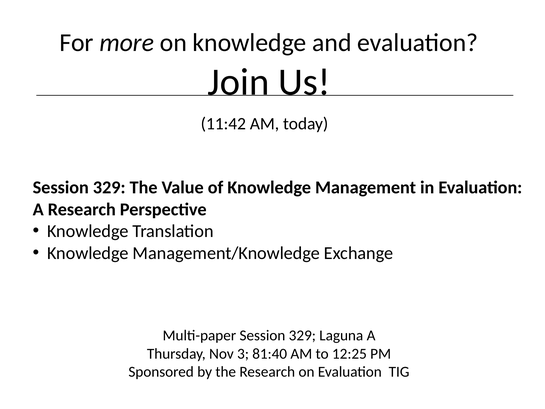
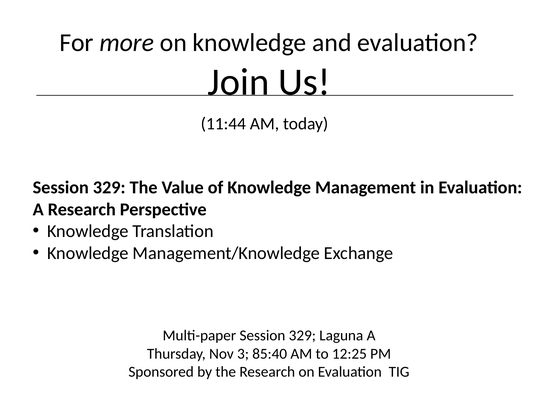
11:42: 11:42 -> 11:44 (223, 124)
81:40: 81:40 -> 85:40 (270, 354)
